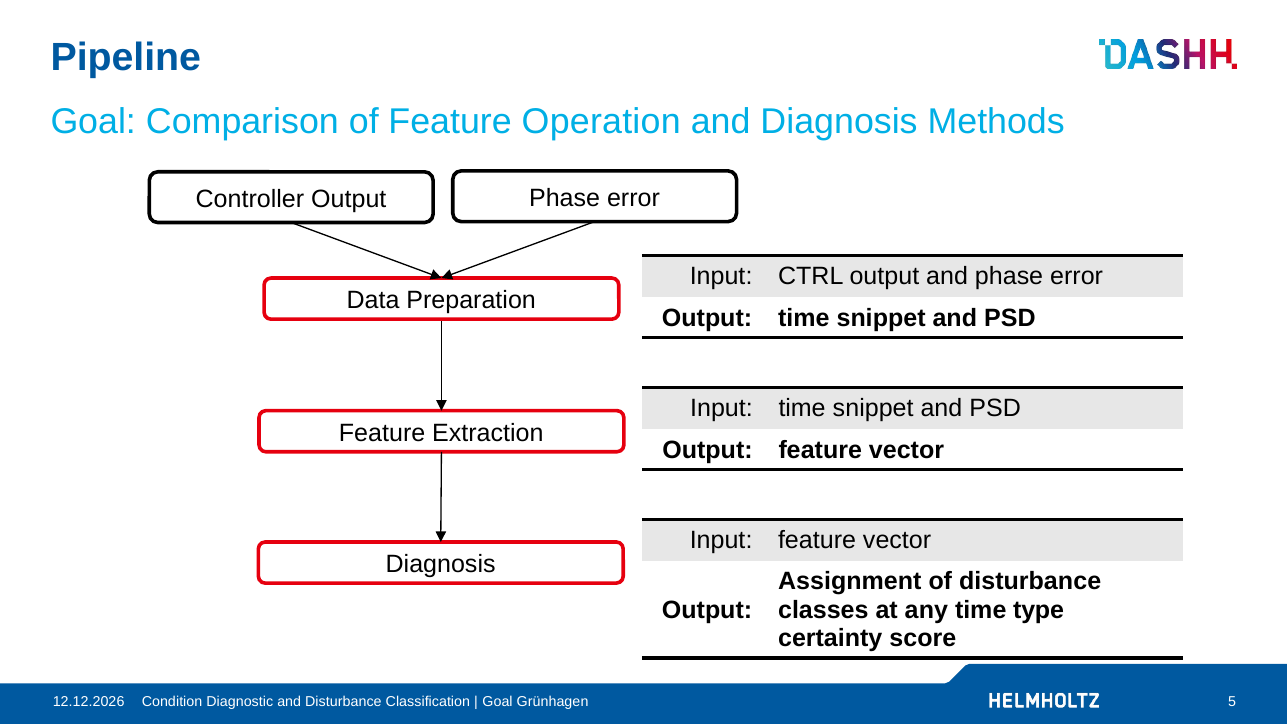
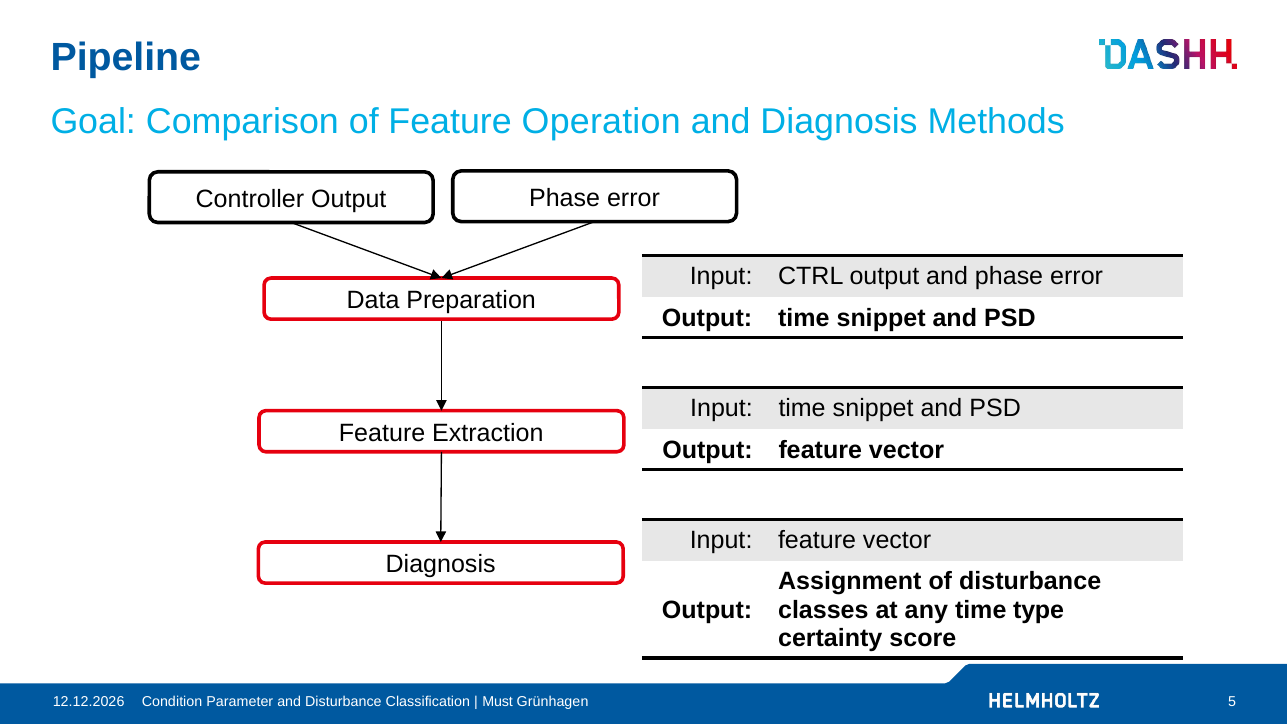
Diagnostic: Diagnostic -> Parameter (240, 702)
Goal: Goal -> Must (498, 702)
